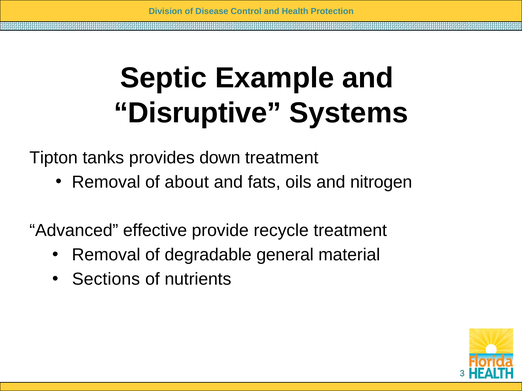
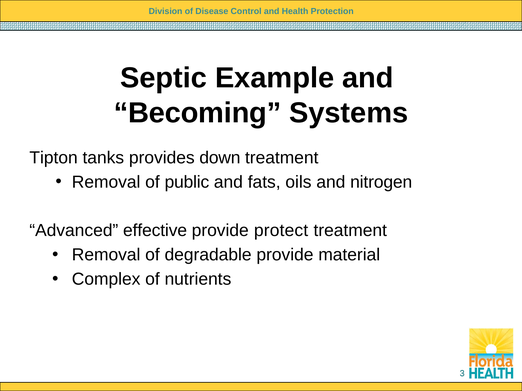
Disruptive: Disruptive -> Becoming (197, 113)
about: about -> public (187, 182)
recycle: recycle -> protect (281, 231)
degradable general: general -> provide (285, 255)
Sections: Sections -> Complex (106, 280)
